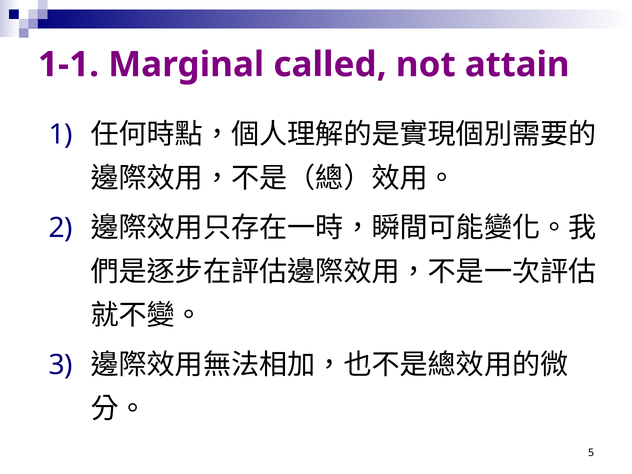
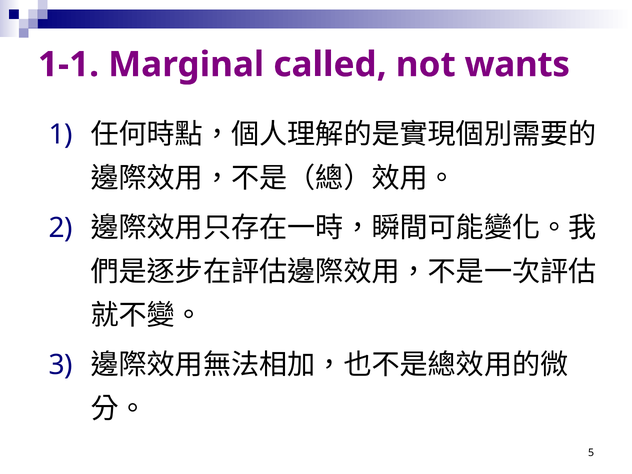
attain: attain -> wants (517, 65)
